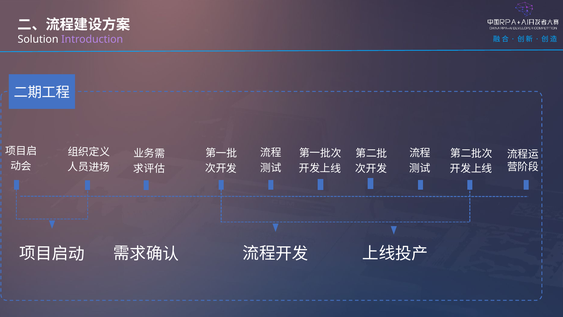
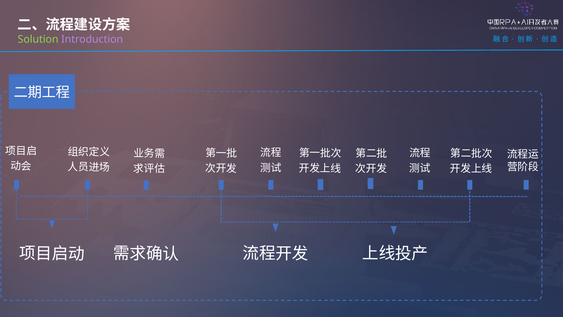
Solution colour: white -> light green (38, 39)
